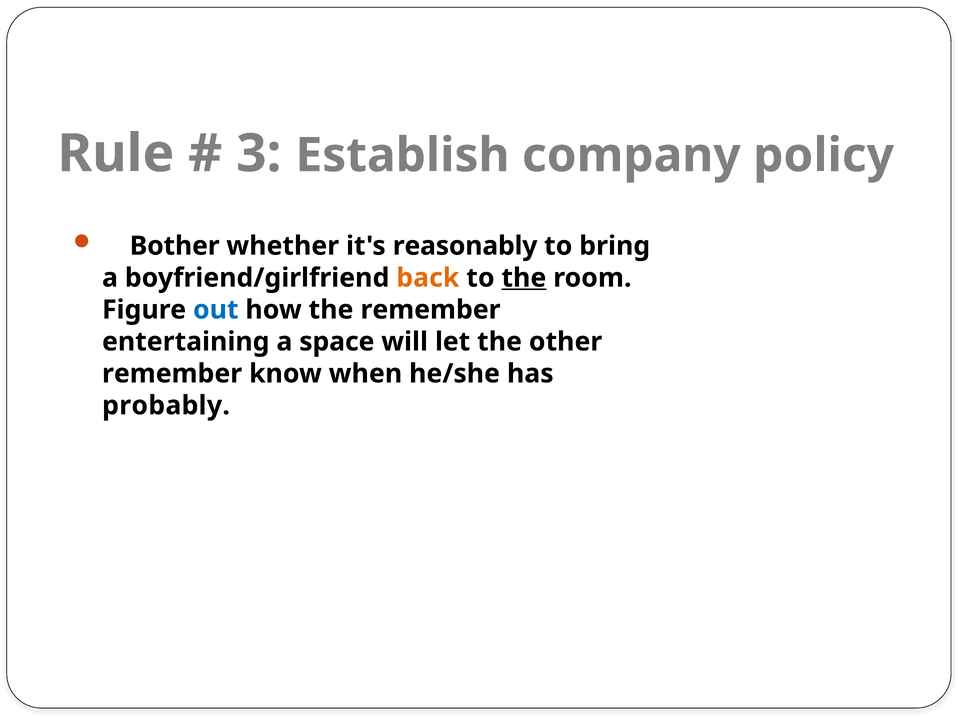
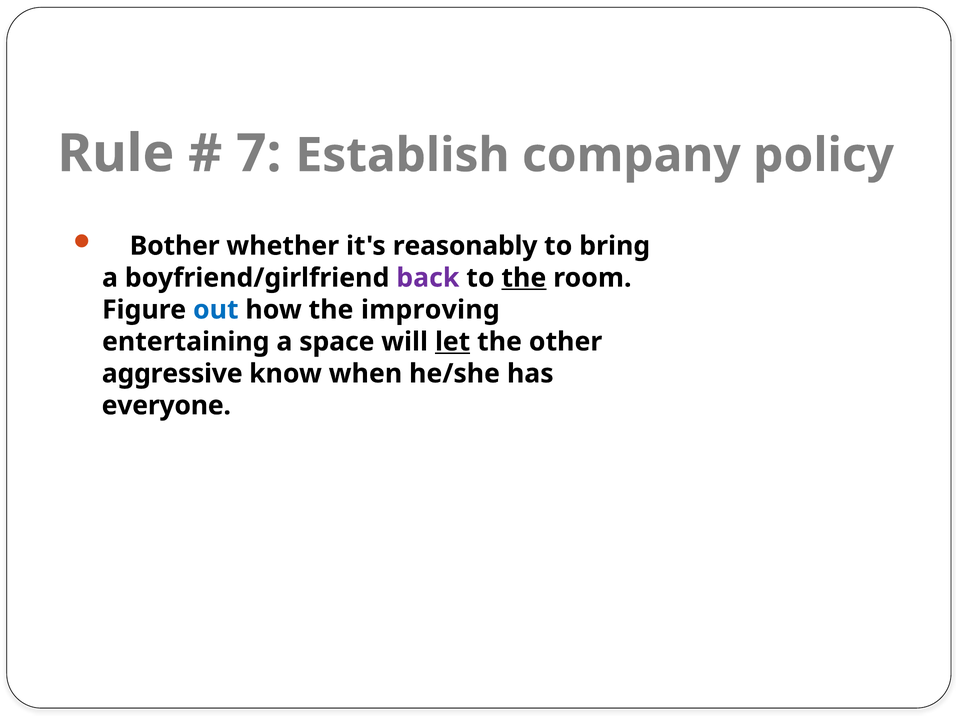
3: 3 -> 7 (259, 154)
back colour: orange -> purple (428, 278)
the remember: remember -> improving (430, 310)
let underline: none -> present (453, 342)
remember: remember -> aggressive (172, 374)
probably: probably -> everyone (166, 406)
